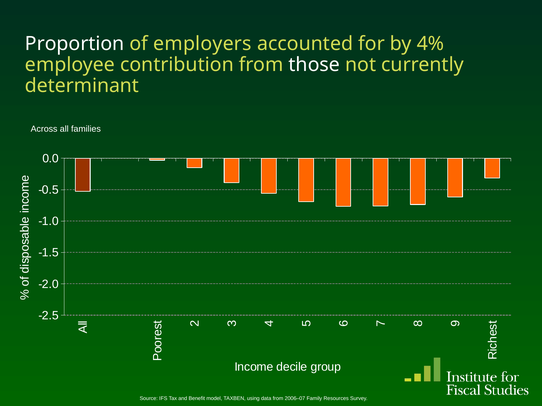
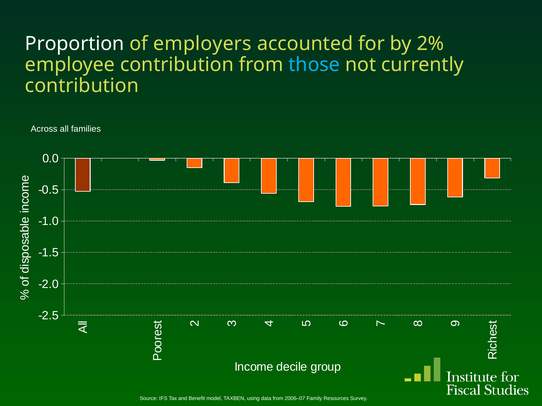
4%: 4% -> 2% (430, 44)
those colour: white -> light blue (314, 65)
determinant: determinant -> contribution (82, 86)
